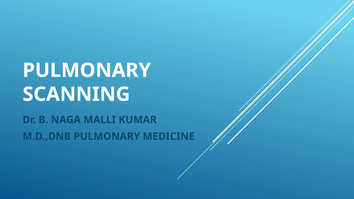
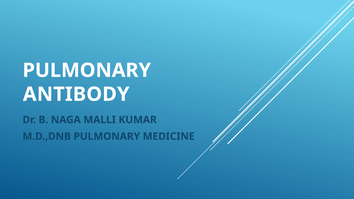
SCANNING: SCANNING -> ANTIBODY (76, 94)
